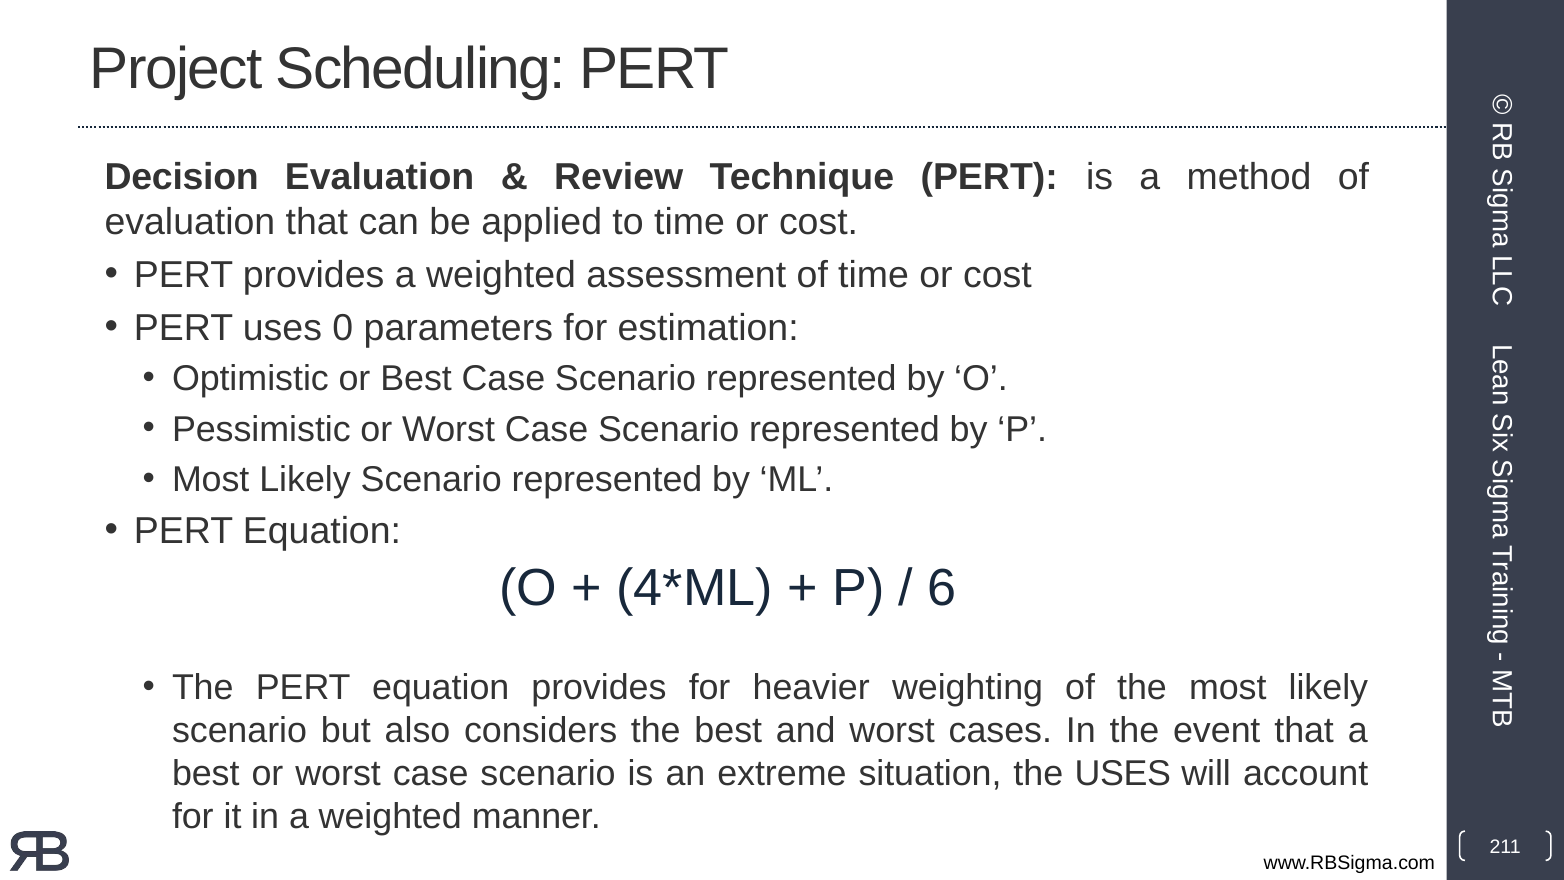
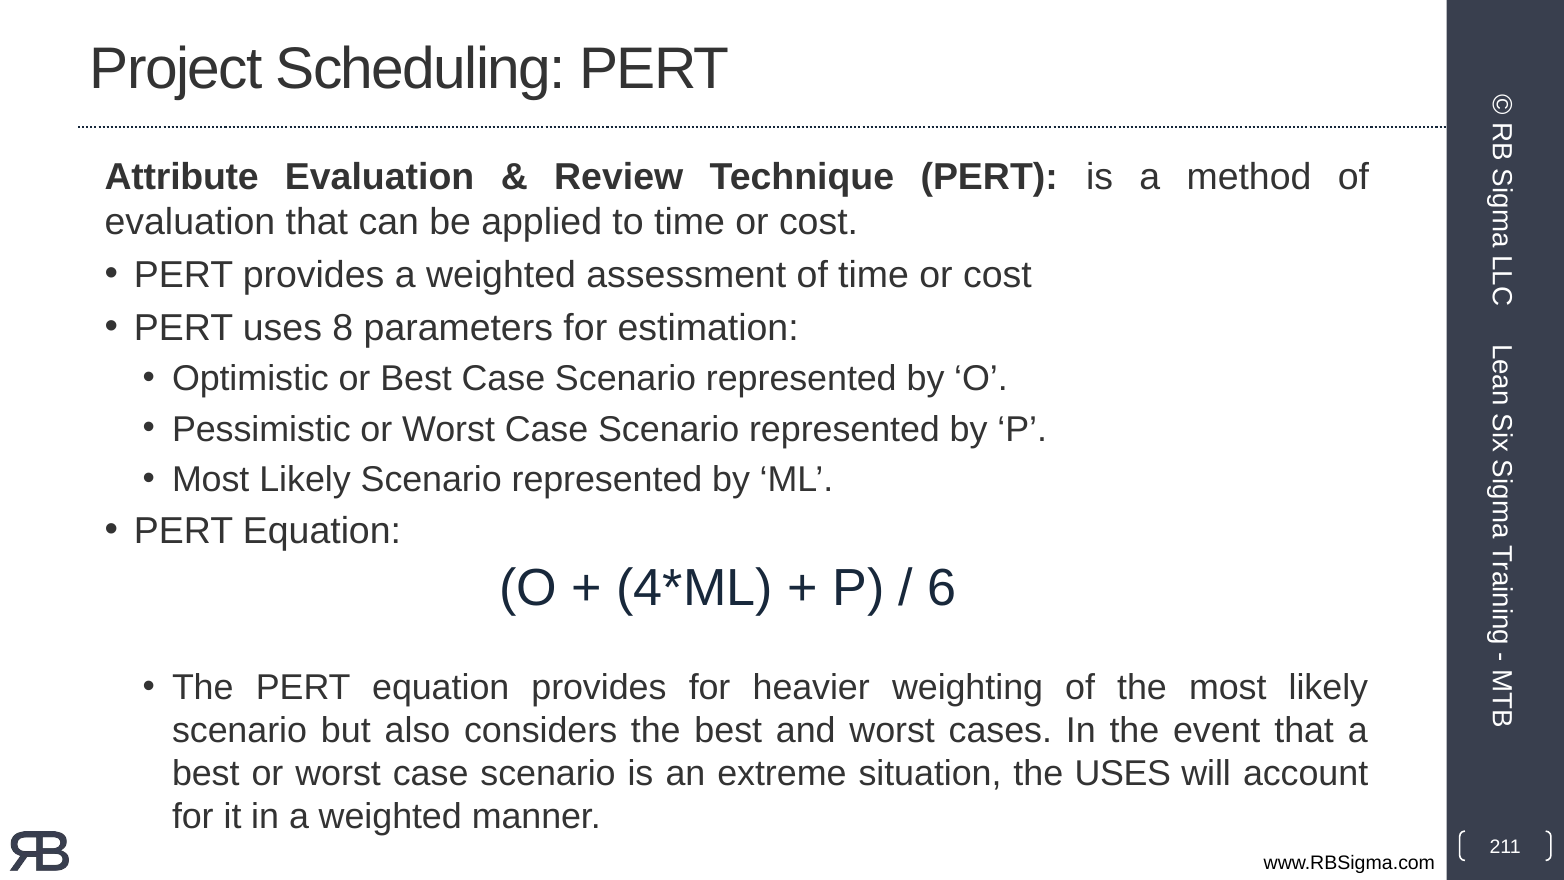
Decision: Decision -> Attribute (182, 178)
0: 0 -> 8 (343, 328)
